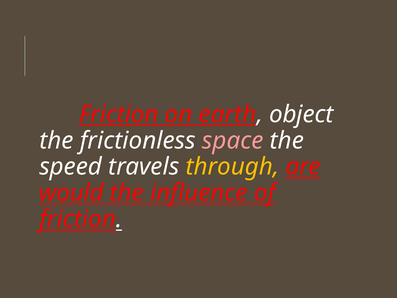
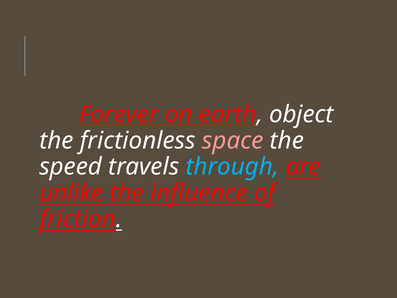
Friction: Friction -> Forever (119, 114)
through colour: yellow -> light blue (232, 167)
would: would -> unlike (71, 193)
